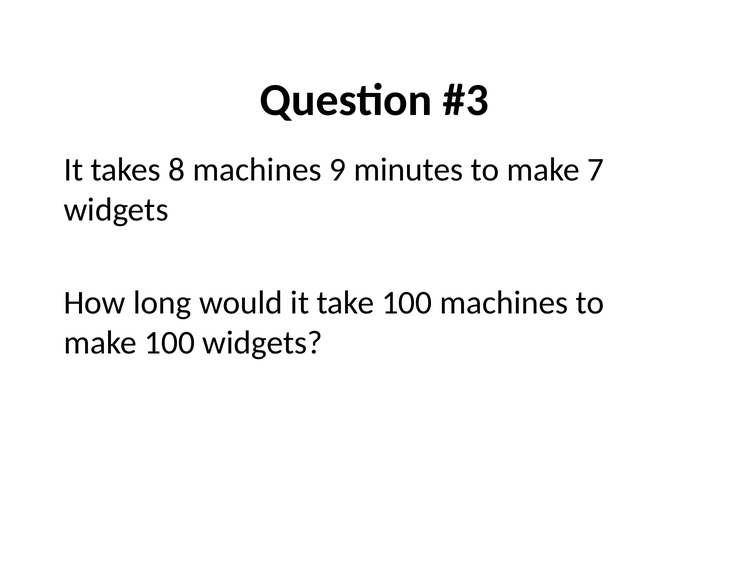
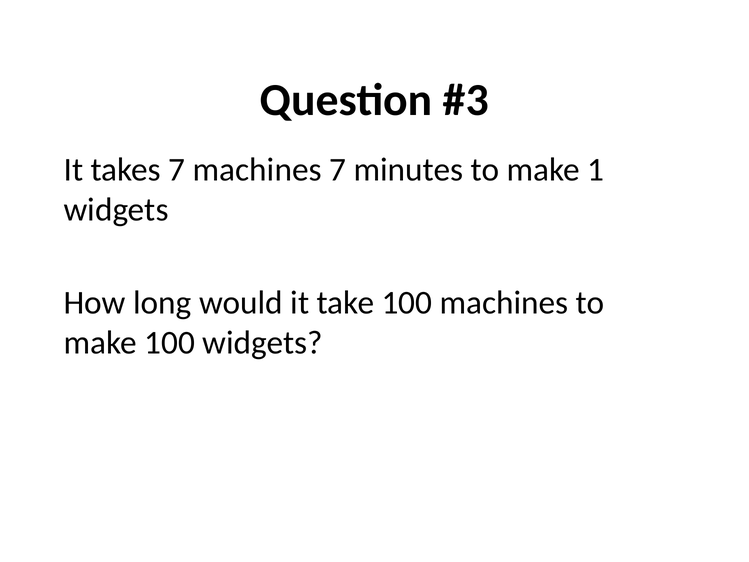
takes 8: 8 -> 7 (177, 170)
machines 9: 9 -> 7 (338, 170)
7: 7 -> 1 (596, 170)
